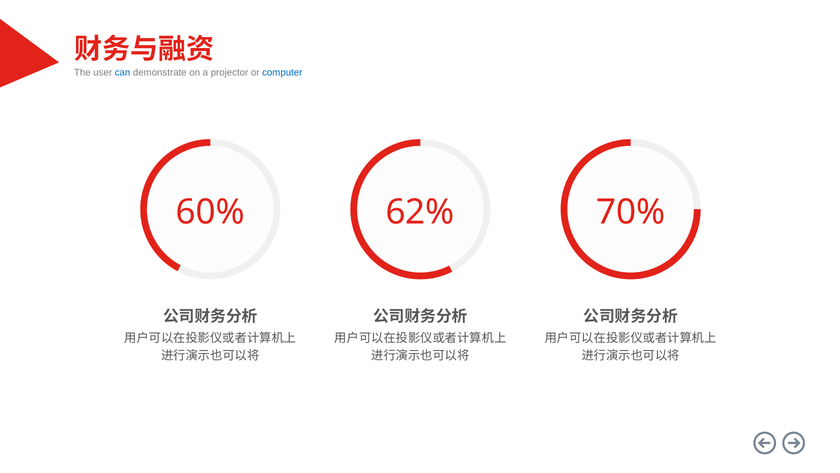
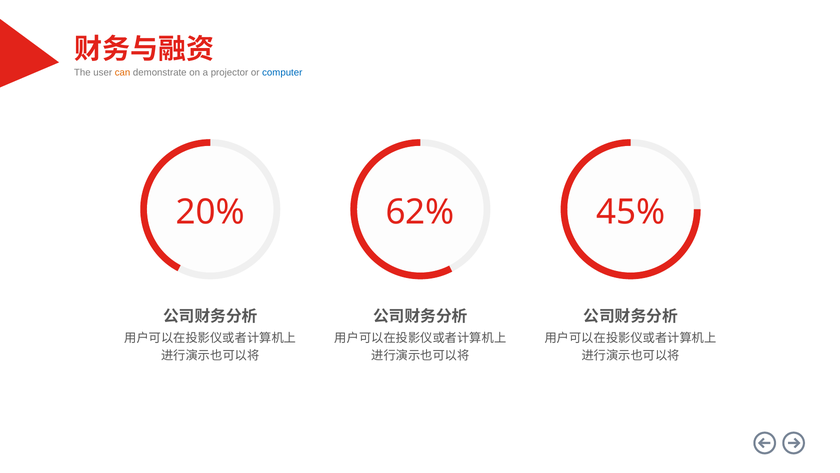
can colour: blue -> orange (123, 73)
60%: 60% -> 20% (210, 212)
70%: 70% -> 45% (631, 212)
